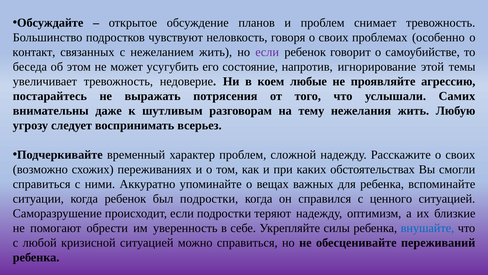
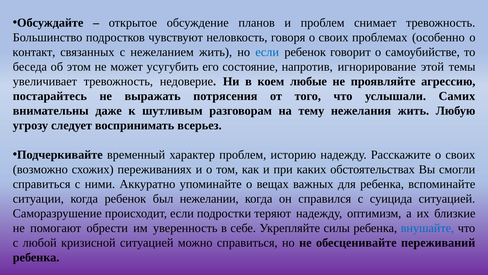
если colour: purple -> blue (267, 52)
сложной: сложной -> историю (293, 155)
был подростки: подростки -> нежелании (209, 198)
ценного: ценного -> суицида (391, 198)
